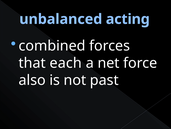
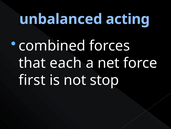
also: also -> first (32, 80)
past: past -> stop (104, 80)
